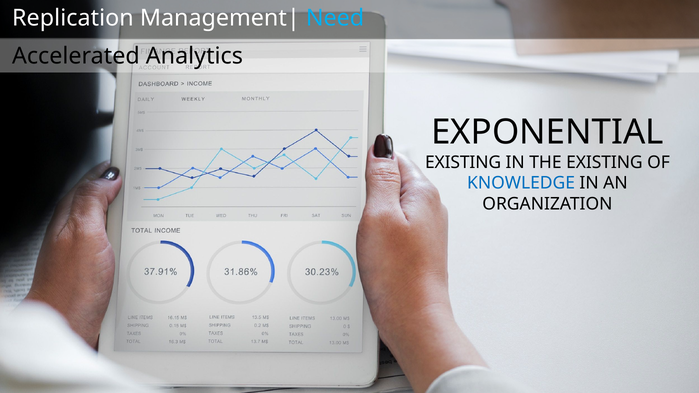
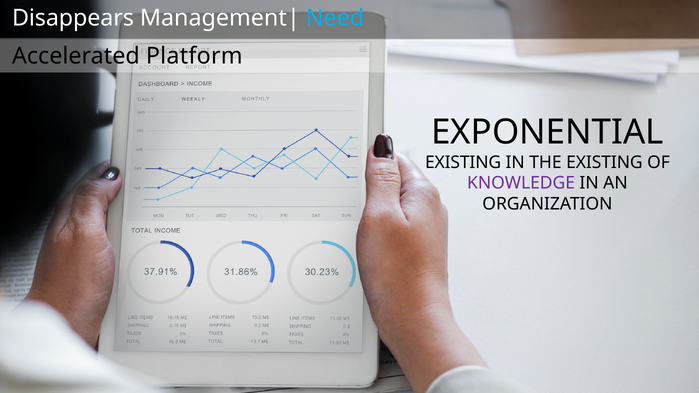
Replication: Replication -> Disappears (73, 18)
Analytics: Analytics -> Platform (194, 56)
KNOWLEDGE colour: blue -> purple (521, 183)
